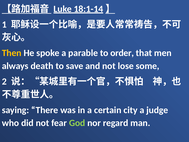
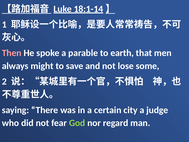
Then colour: yellow -> pink (12, 53)
order: order -> earth (122, 53)
death: death -> might (42, 66)
